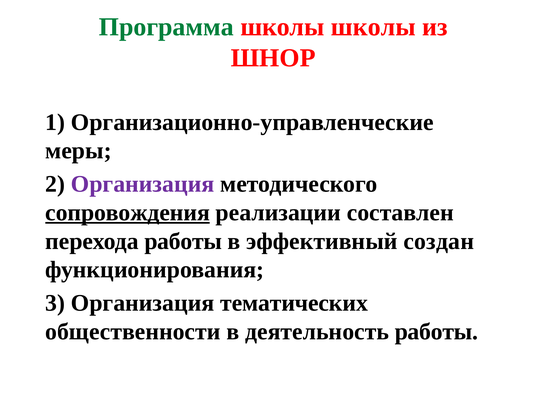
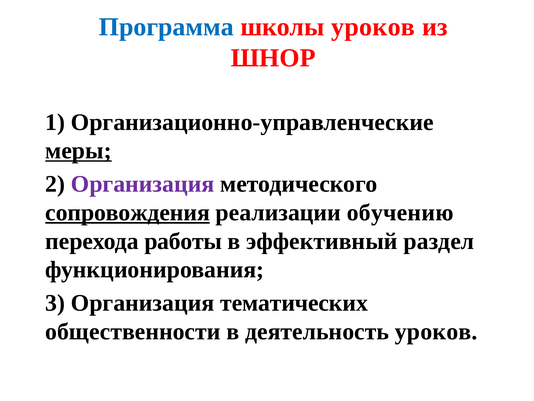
Программа colour: green -> blue (166, 27)
школы школы: школы -> уроков (373, 27)
меры underline: none -> present (78, 151)
составлен: составлен -> обучению (400, 212)
создан: создан -> раздел (439, 241)
деятельность работы: работы -> уроков (436, 331)
